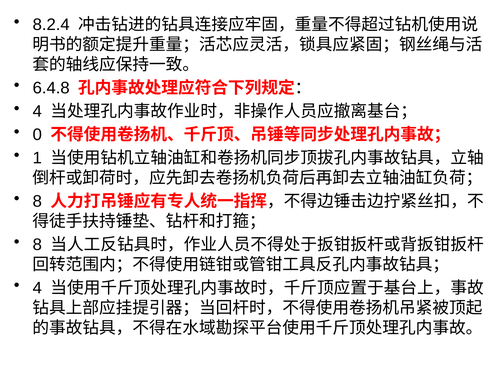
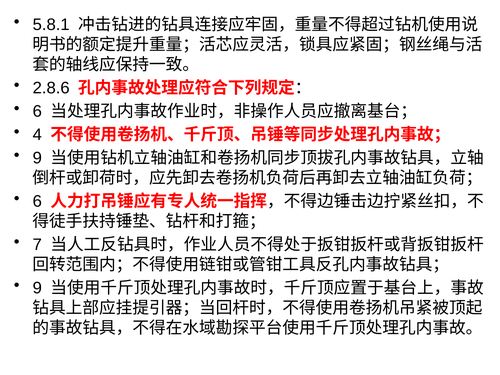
8.2.4: 8.2.4 -> 5.8.1 (51, 25)
6.4.8: 6.4.8 -> 2.8.6 (51, 88)
4: 4 -> 6 (37, 111)
0: 0 -> 4 (37, 135)
1: 1 -> 9 (37, 158)
8: 8 -> 6 (37, 201)
8: 8 -> 7 (37, 245)
4: 4 -> 9 (37, 288)
